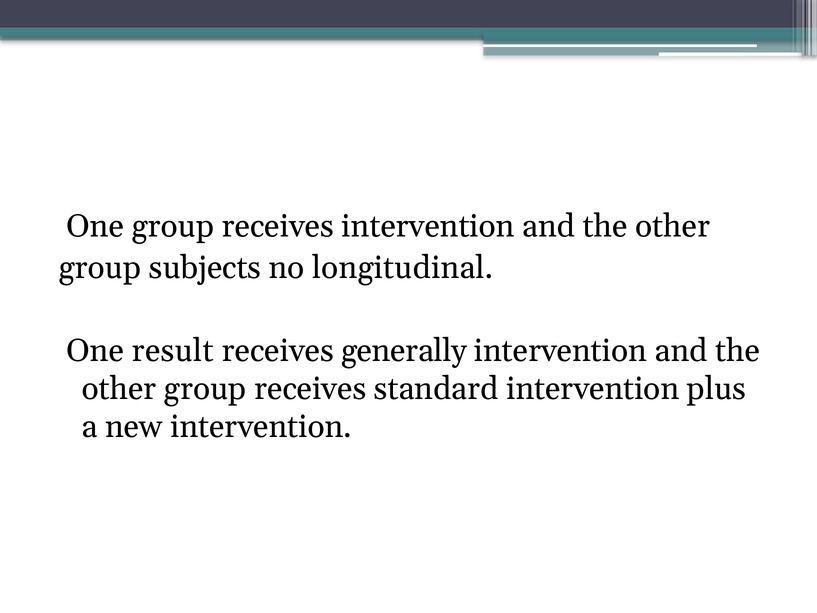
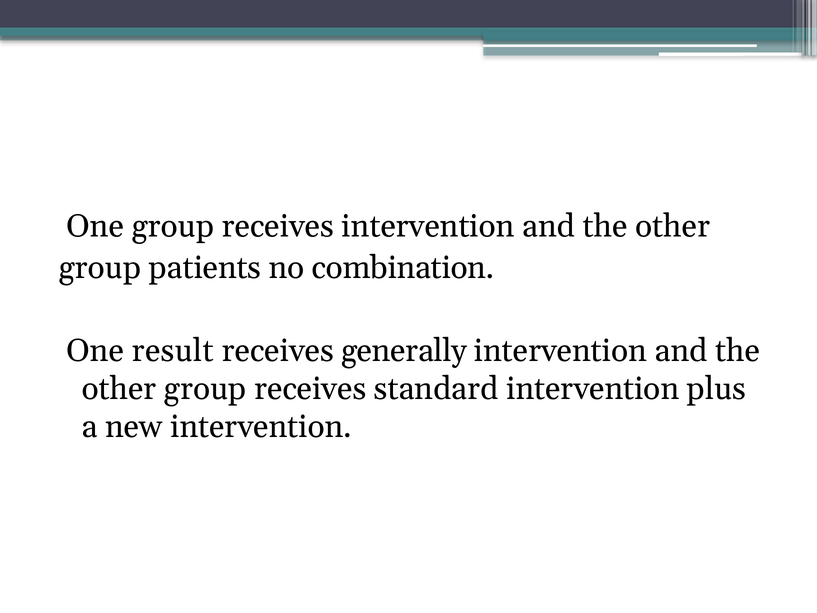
subjects: subjects -> patients (205, 268)
longitudinal: longitudinal -> combination (403, 268)
